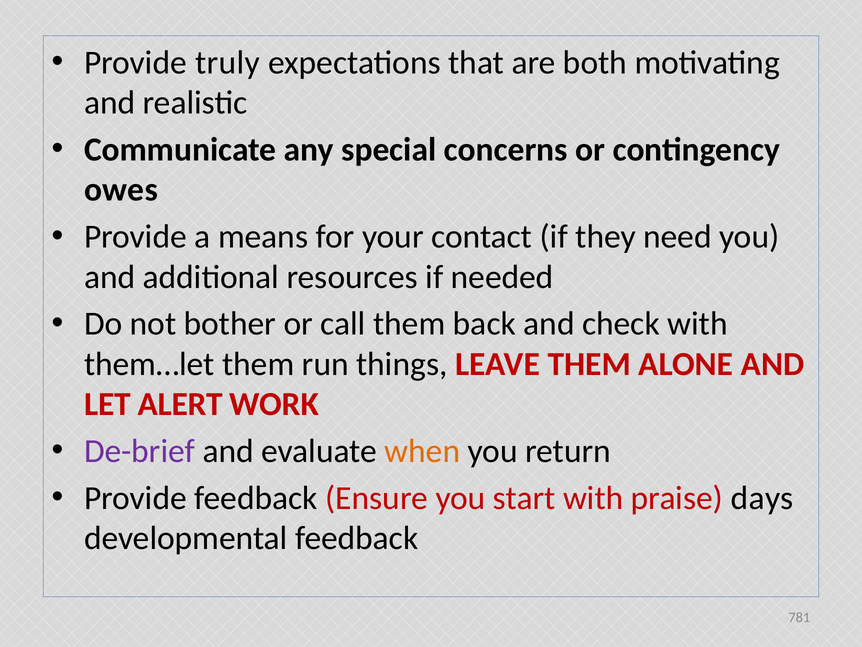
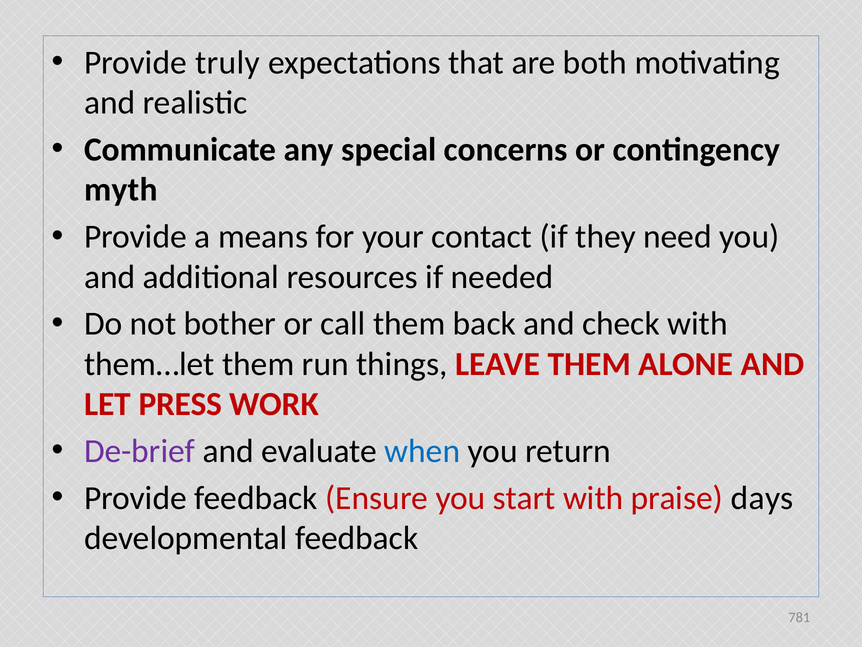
owes: owes -> myth (121, 190)
ALERT: ALERT -> PRESS (180, 404)
when colour: orange -> blue (422, 451)
